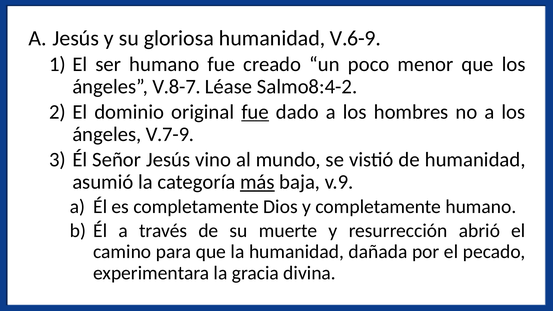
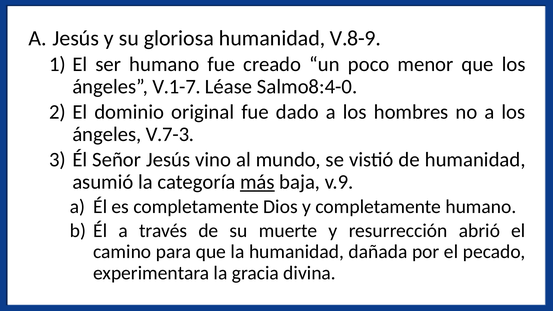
V.6-9: V.6-9 -> V.8-9 (355, 38)
V.8-7: V.8-7 -> V.1-7 (177, 87)
Salmo8:4-2: Salmo8:4-2 -> Salmo8:4-0 (307, 87)
fue underline: present -> none (255, 112)
V.7-9: V.7-9 -> V.7-3 (170, 134)
